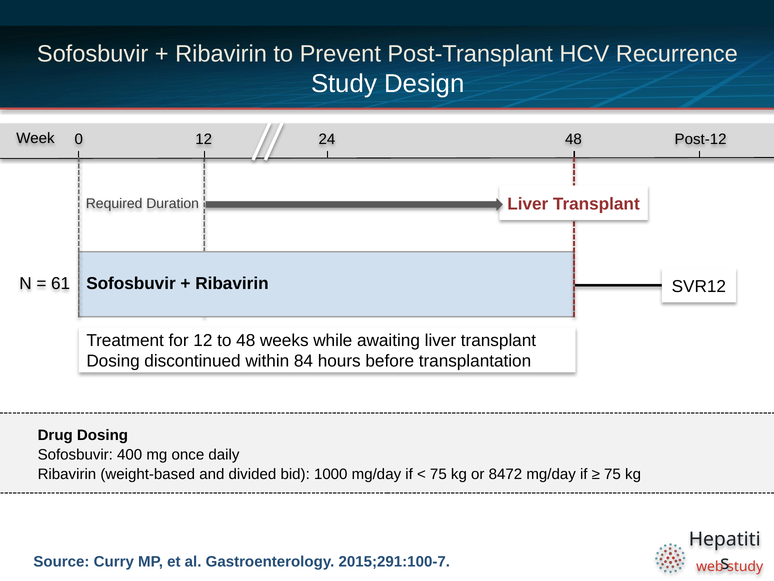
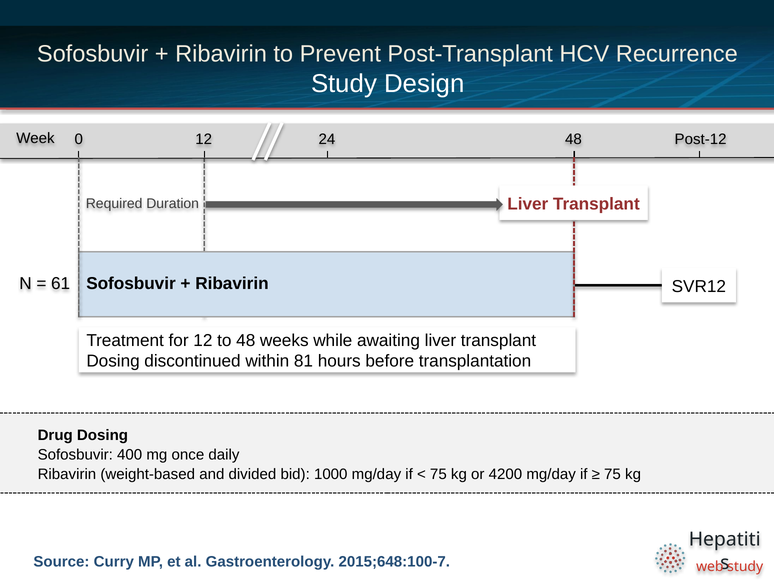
84: 84 -> 81 (303, 361)
8472: 8472 -> 4200 (505, 474)
2015;291:100-7: 2015;291:100-7 -> 2015;648:100-7 (394, 562)
